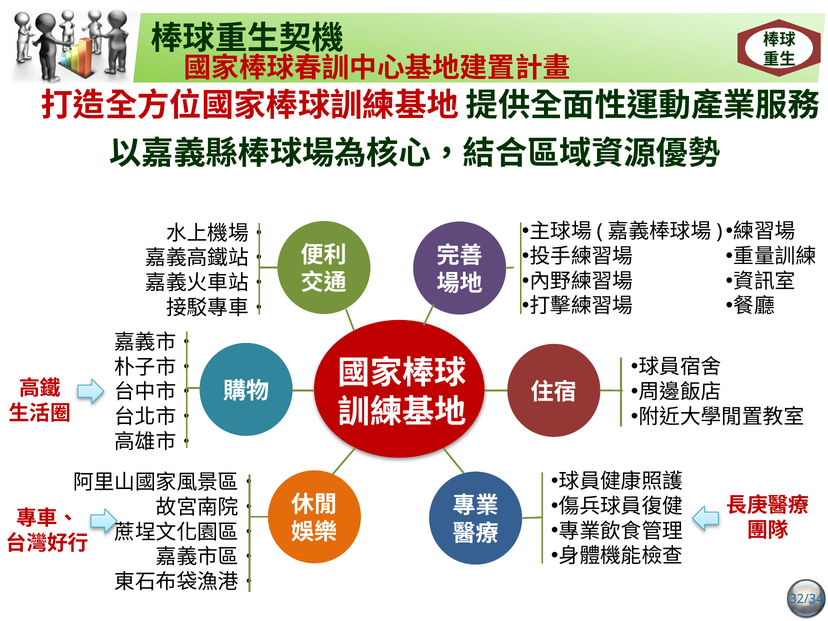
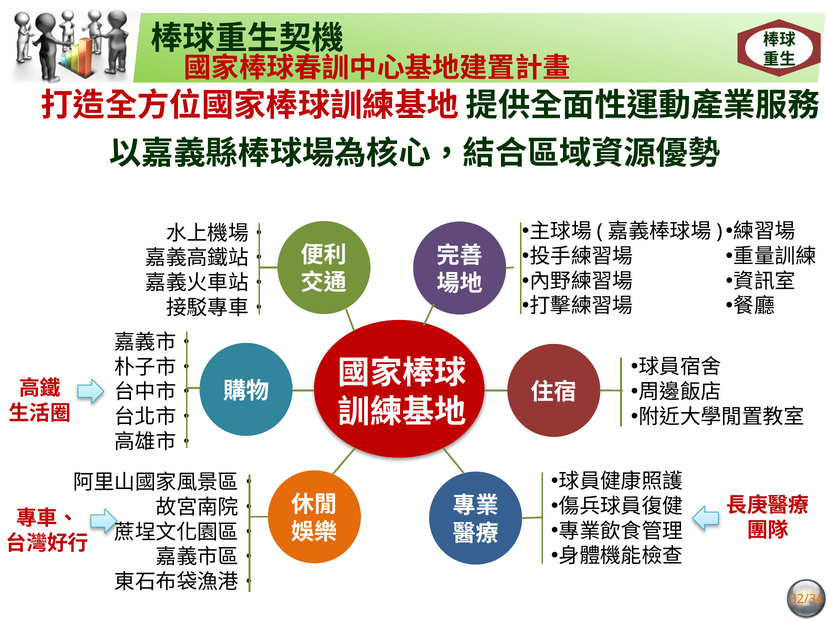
32/34 colour: blue -> orange (806, 599)
